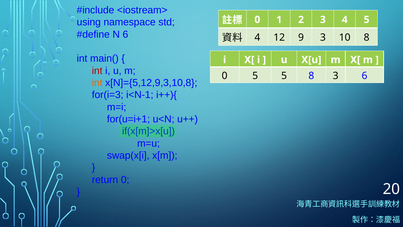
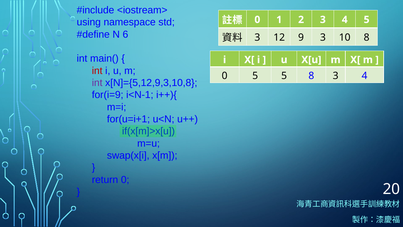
4: 4 -> 3 (257, 37)
8 3 6: 6 -> 4 (365, 76)
int colour: orange -> purple (97, 83)
for(i=3: for(i=3 -> for(i=9 (108, 95)
